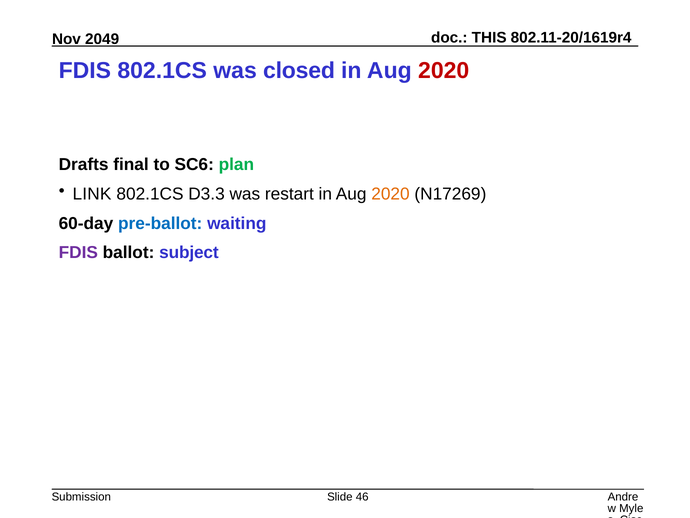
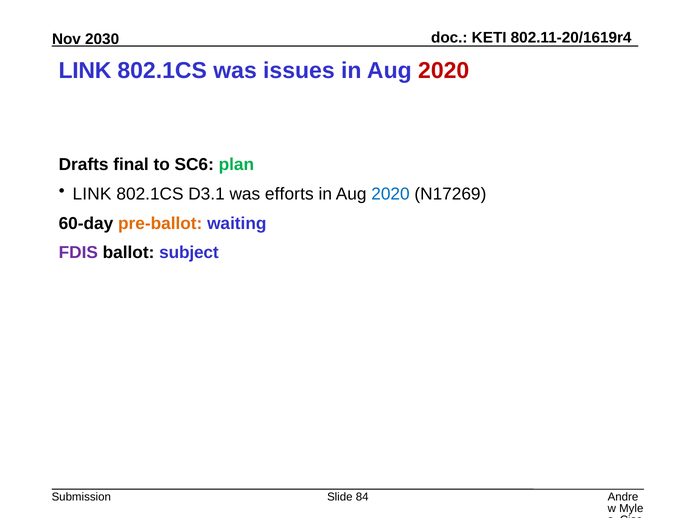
THIS: THIS -> KETI (489, 38)
2049: 2049 -> 2030 (102, 39)
FDIS: FDIS -> LINK (85, 71)
closed: closed -> issues (299, 71)
D3.3: D3.3 -> D3.1 (207, 194)
restart: restart -> efforts (289, 194)
2020 colour: orange -> blue (390, 194)
pre-ballot colour: blue -> orange (160, 223)
46: 46 -> 84 (362, 496)
